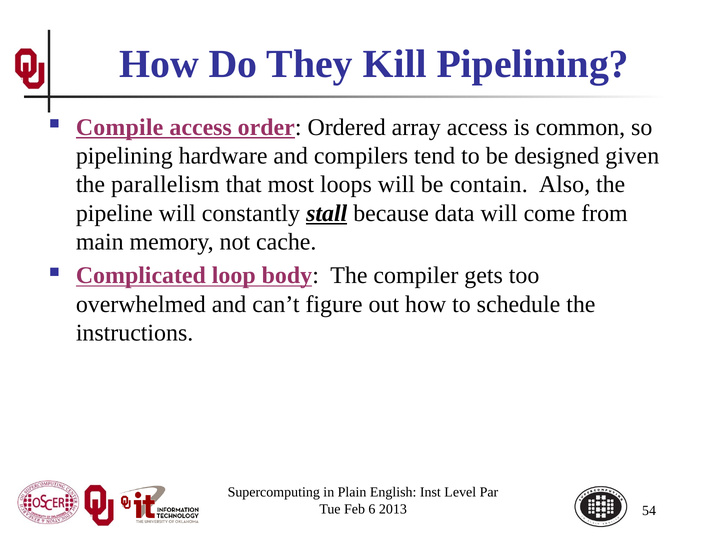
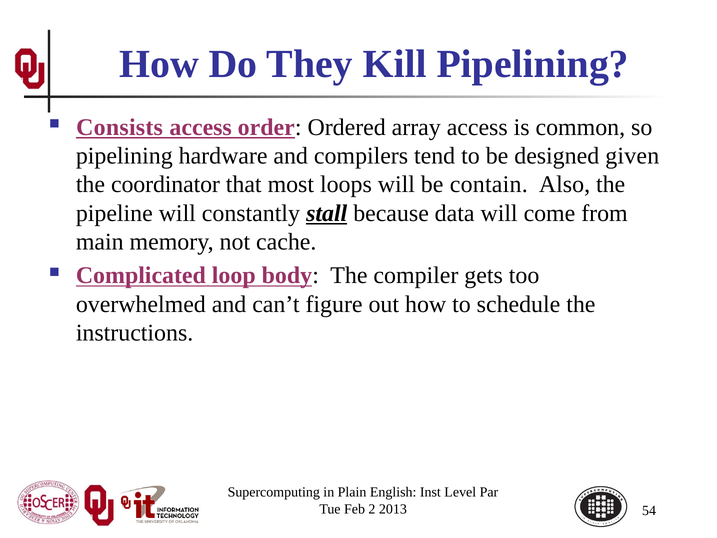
Compile: Compile -> Consists (120, 127)
parallelism: parallelism -> coordinator (165, 185)
6: 6 -> 2 (372, 509)
